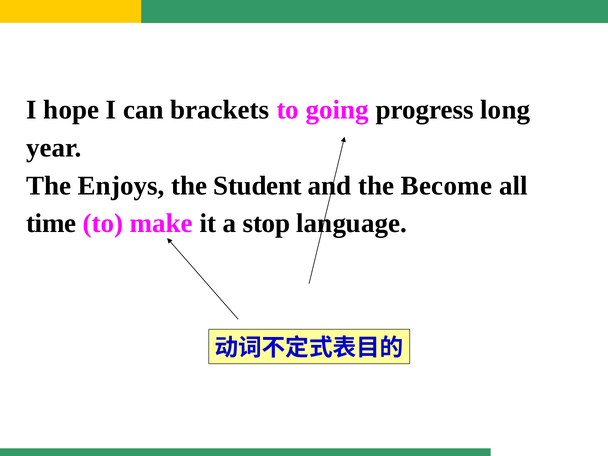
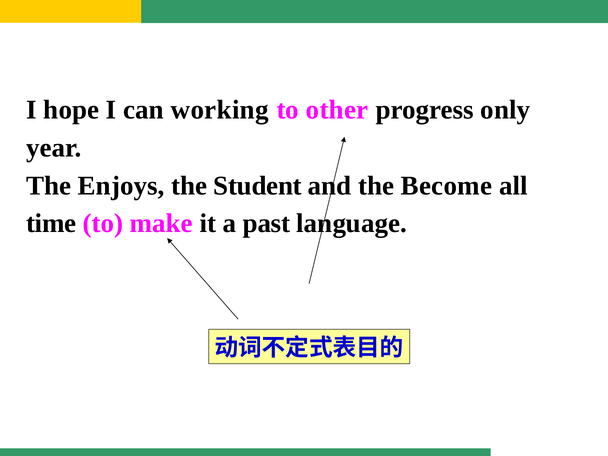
brackets: brackets -> working (220, 110)
going: going -> other (337, 110)
long: long -> only (505, 110)
stop: stop -> past (267, 223)
